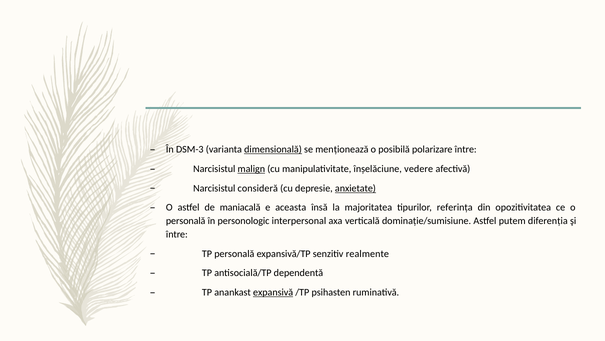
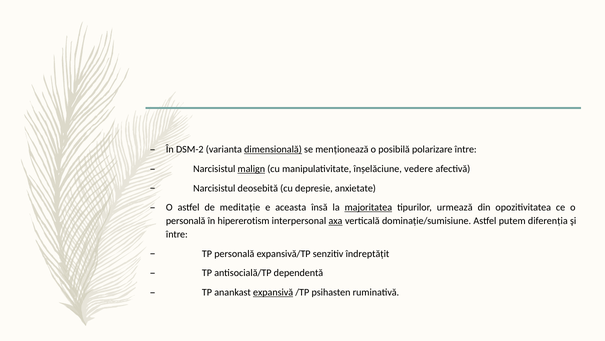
DSM-3: DSM-3 -> DSM-2 (190, 149)
consideră: consideră -> deosebită (258, 188)
anxietate underline: present -> none (355, 188)
maniacală: maniacală -> meditaţie (240, 207)
majoritatea underline: none -> present (368, 207)
referinţa: referinţa -> urmează (455, 207)
personologic: personologic -> hipererotism (244, 221)
axa underline: none -> present (335, 221)
realmente: realmente -> îndreptăţit (367, 253)
